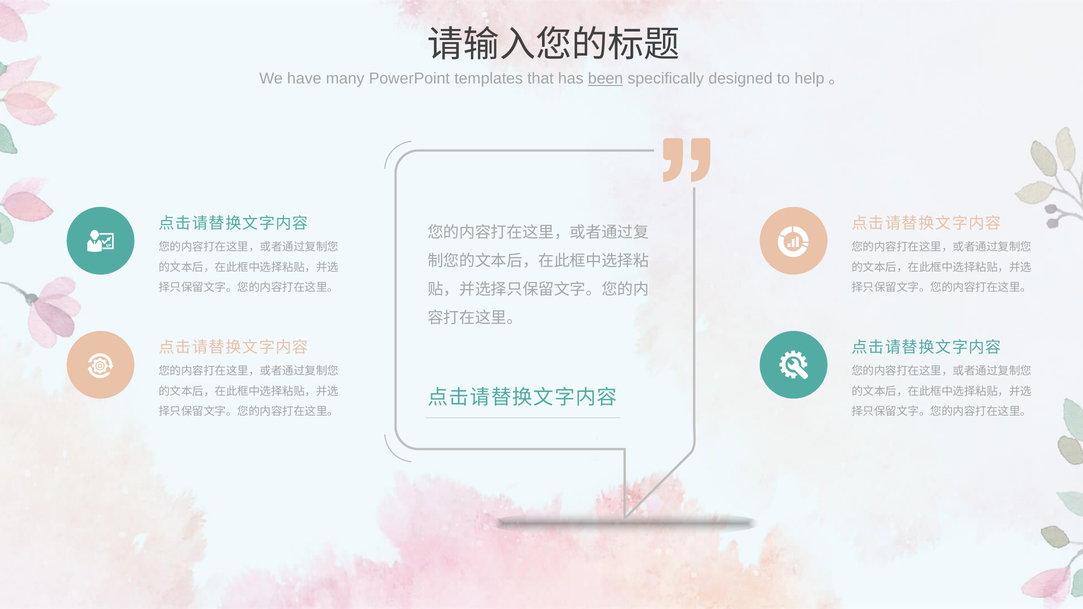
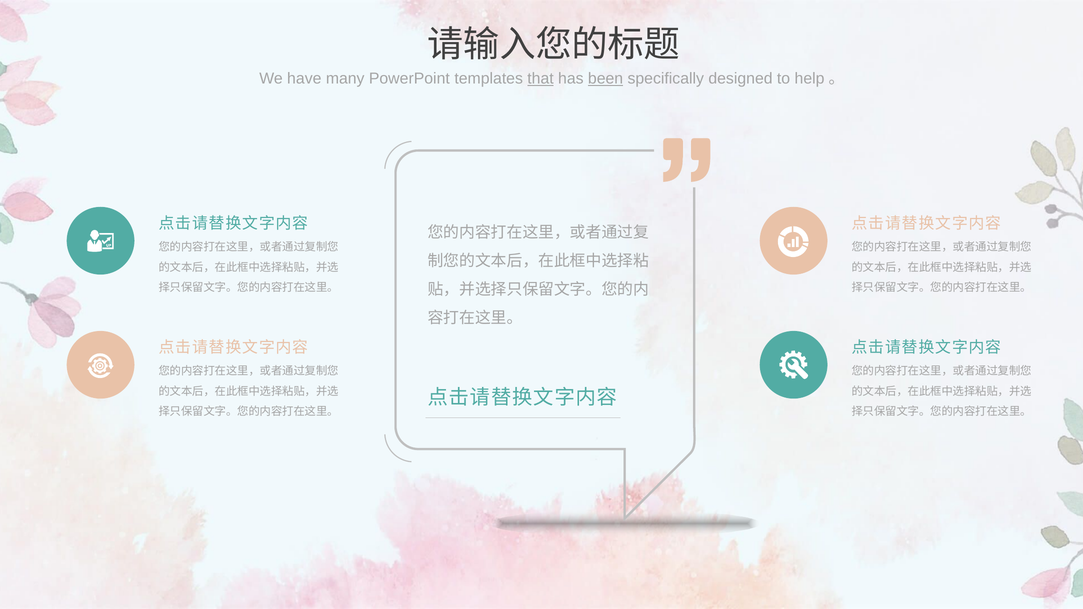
that underline: none -> present (540, 79)
